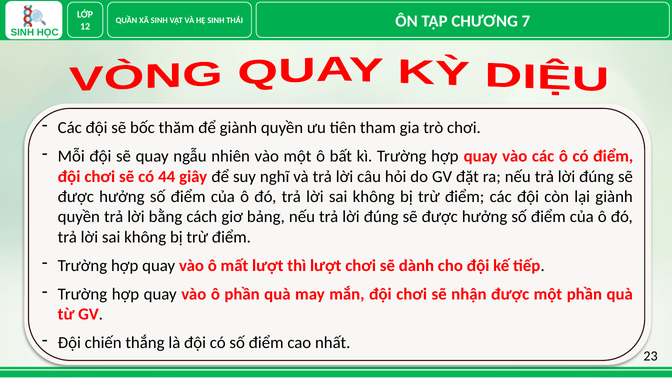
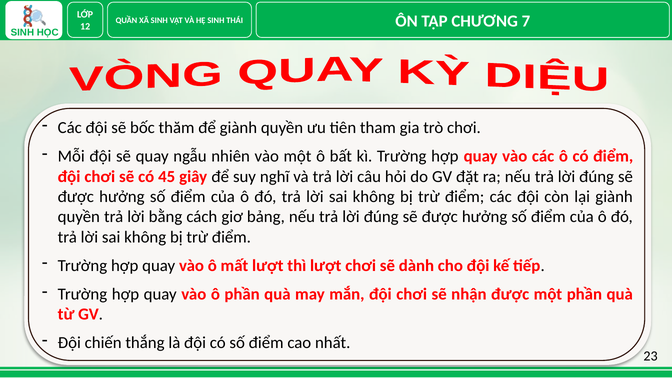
44: 44 -> 45 (167, 177)
